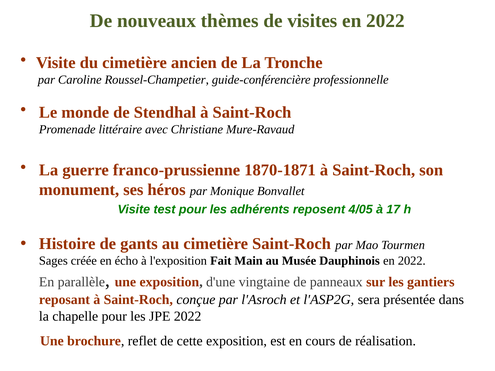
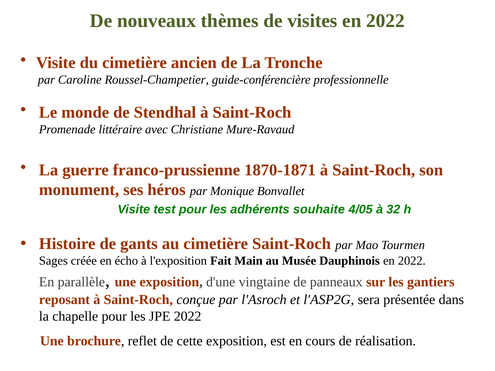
reposent: reposent -> souhaite (319, 209)
17: 17 -> 32 (393, 209)
